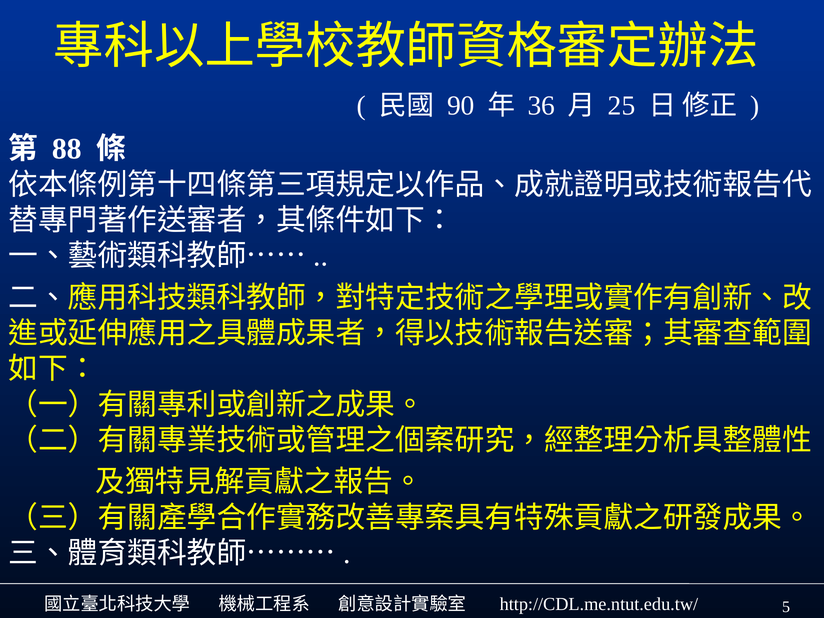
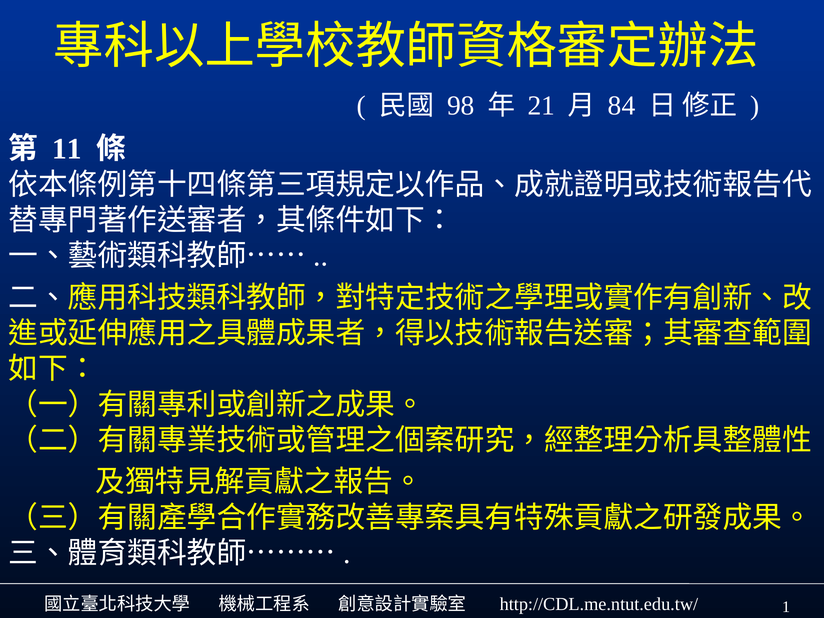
90: 90 -> 98 (461, 106)
36: 36 -> 21 (541, 106)
25: 25 -> 84 (622, 106)
88: 88 -> 11 (67, 149)
5: 5 -> 1 (786, 607)
